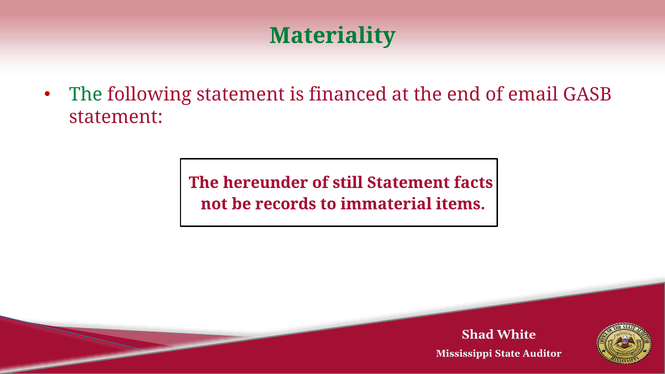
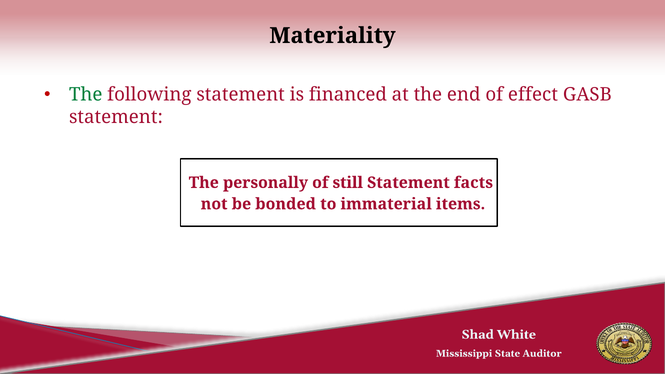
Materiality colour: green -> black (332, 36)
email: email -> effect (533, 95)
hereunder: hereunder -> personally (266, 183)
records: records -> bonded (286, 204)
